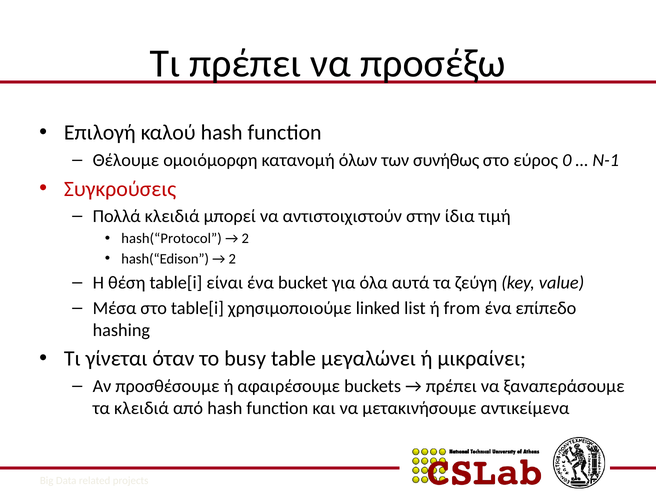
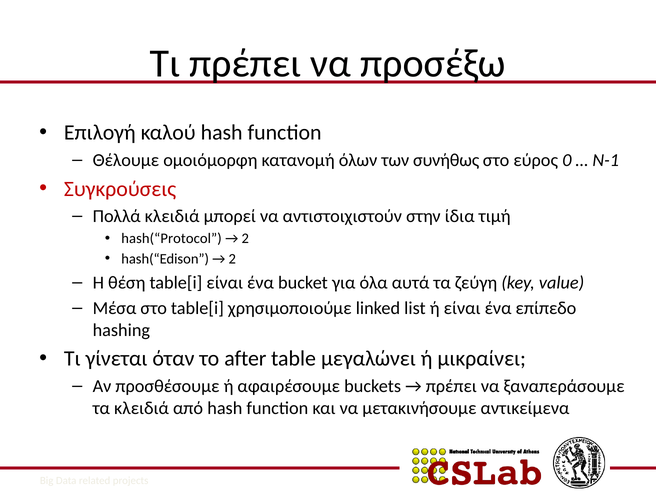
ή from: from -> είναι (462, 308)
busy: busy -> after (245, 359)
